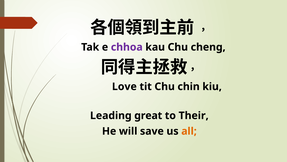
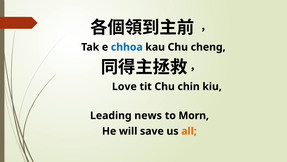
chhoa colour: purple -> blue (127, 47)
great: great -> news (148, 115)
Their: Their -> Morn (194, 115)
